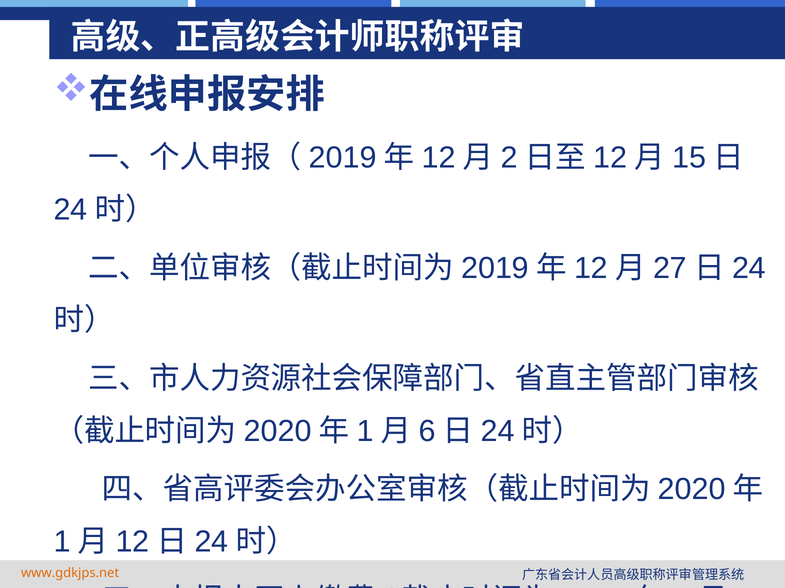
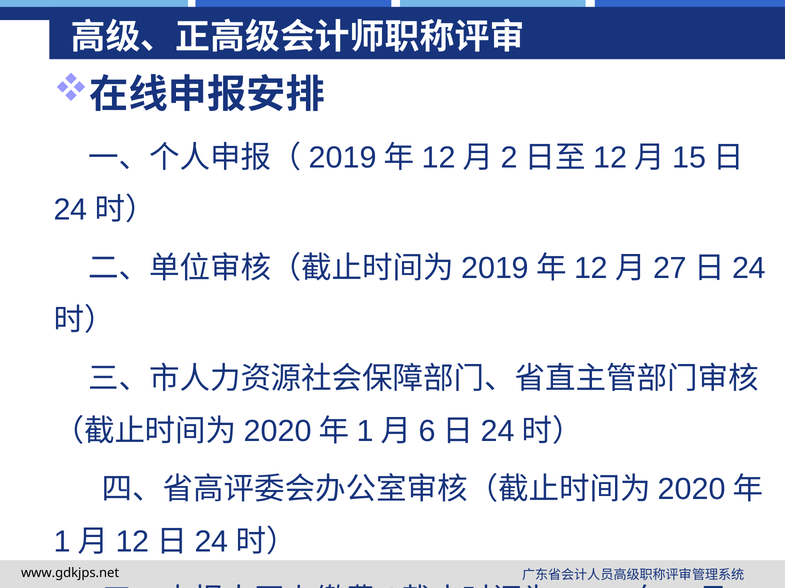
www.gdkjps.net colour: orange -> black (70, 574)
